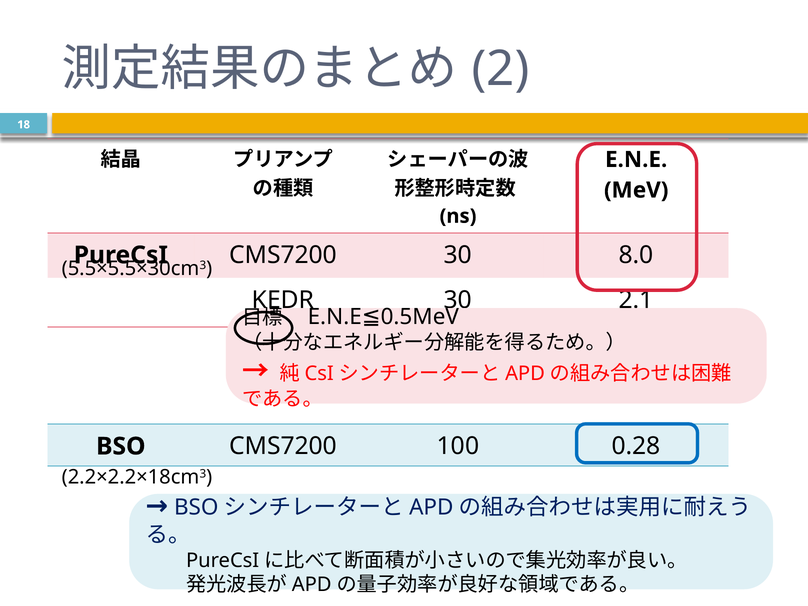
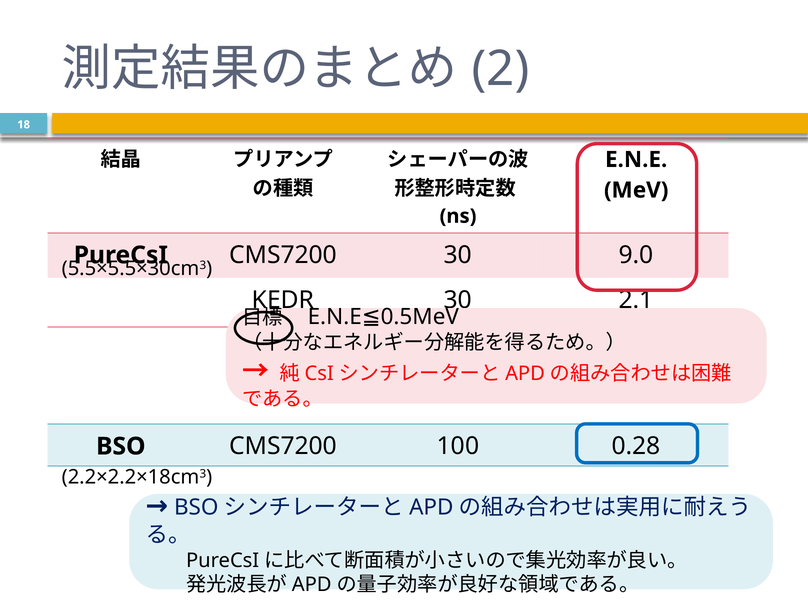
8.0: 8.0 -> 9.0 (636, 255)
